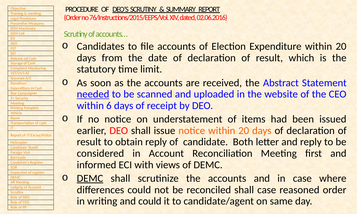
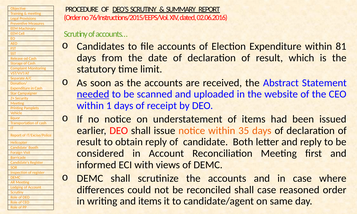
Expenditure within 20: 20 -> 81 (341, 46)
6: 6 -> 1 (109, 106)
notice within 20: 20 -> 35 (244, 131)
DEMC underline: present -> none (90, 179)
and could: could -> items (150, 201)
